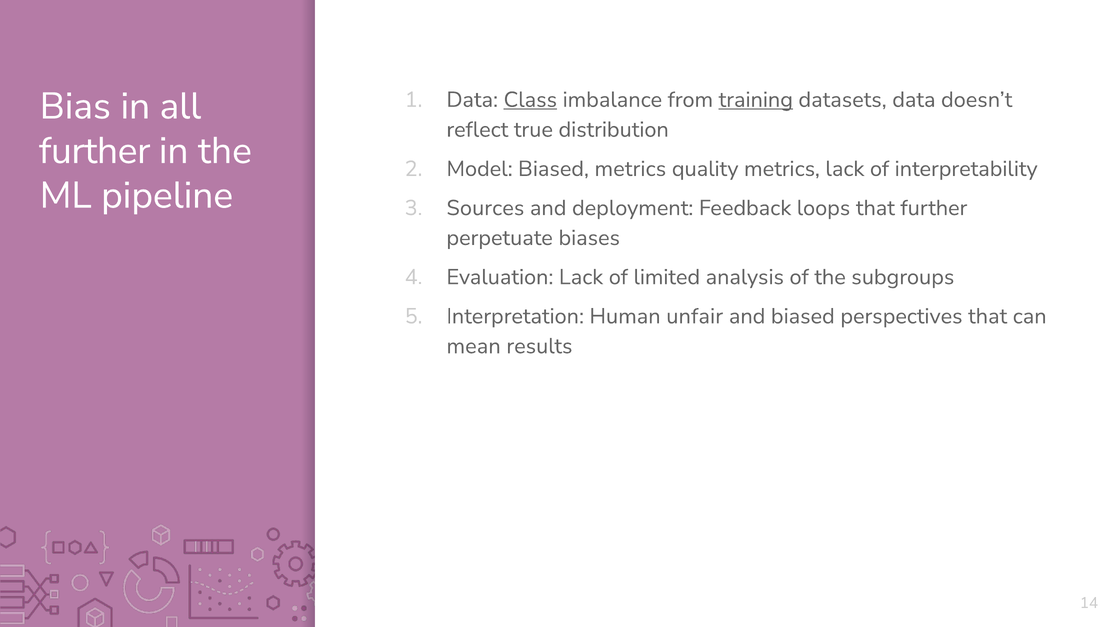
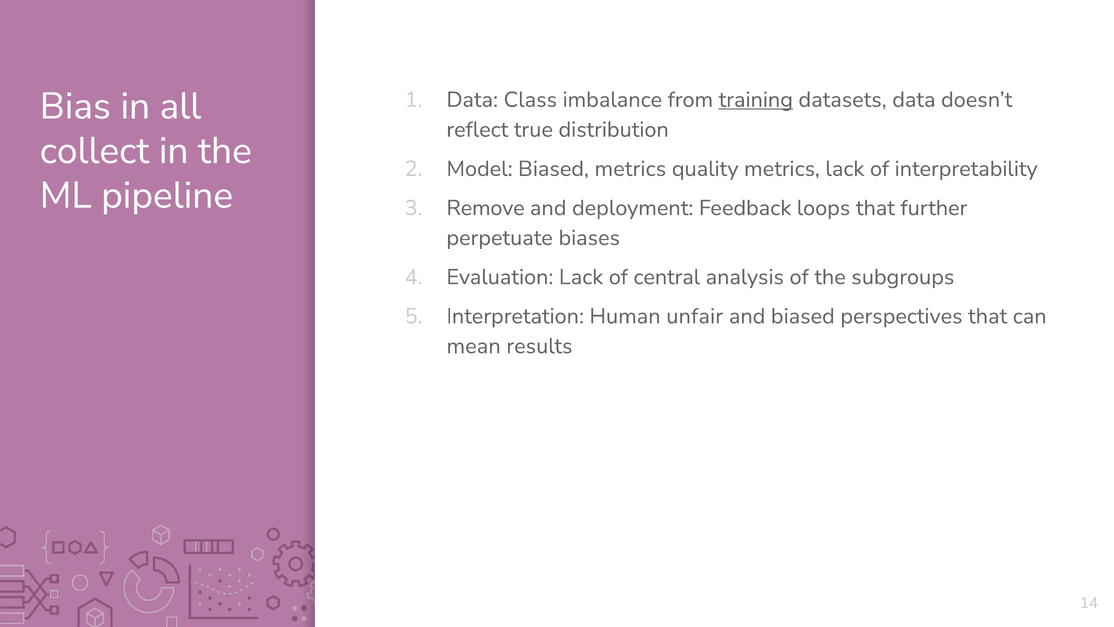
Class underline: present -> none (530, 100)
further: further -> collect (95, 151)
Sources: Sources -> Remove (486, 208)
limited: limited -> central (667, 277)
